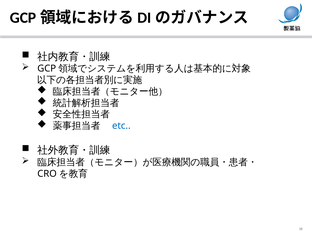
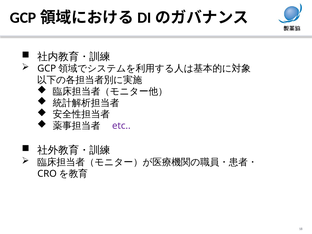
etc colour: blue -> purple (121, 126)
